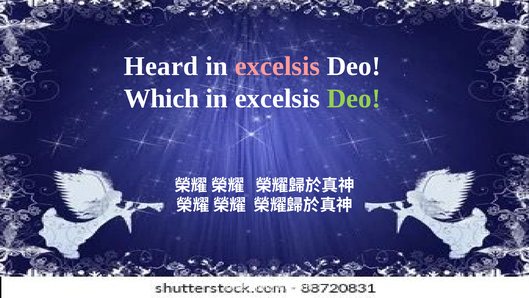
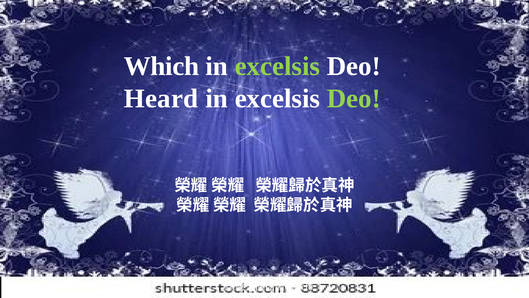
Heard: Heard -> Which (161, 66)
excelsis colour: pink -> light green (277, 66)
Which: Which -> Heard (161, 99)
